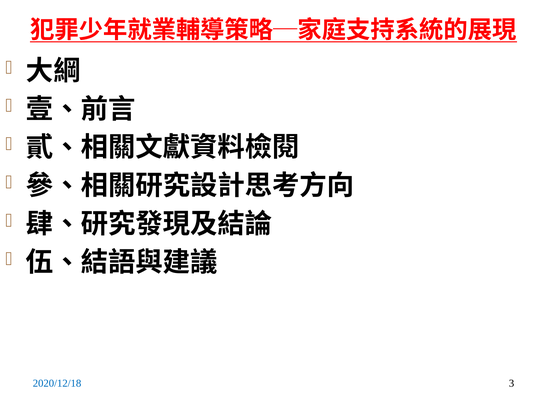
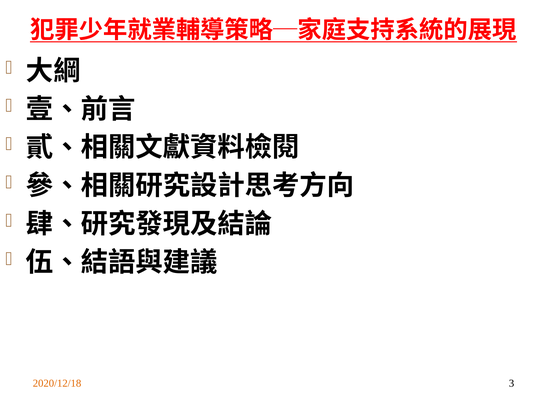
2020/12/18 colour: blue -> orange (57, 383)
